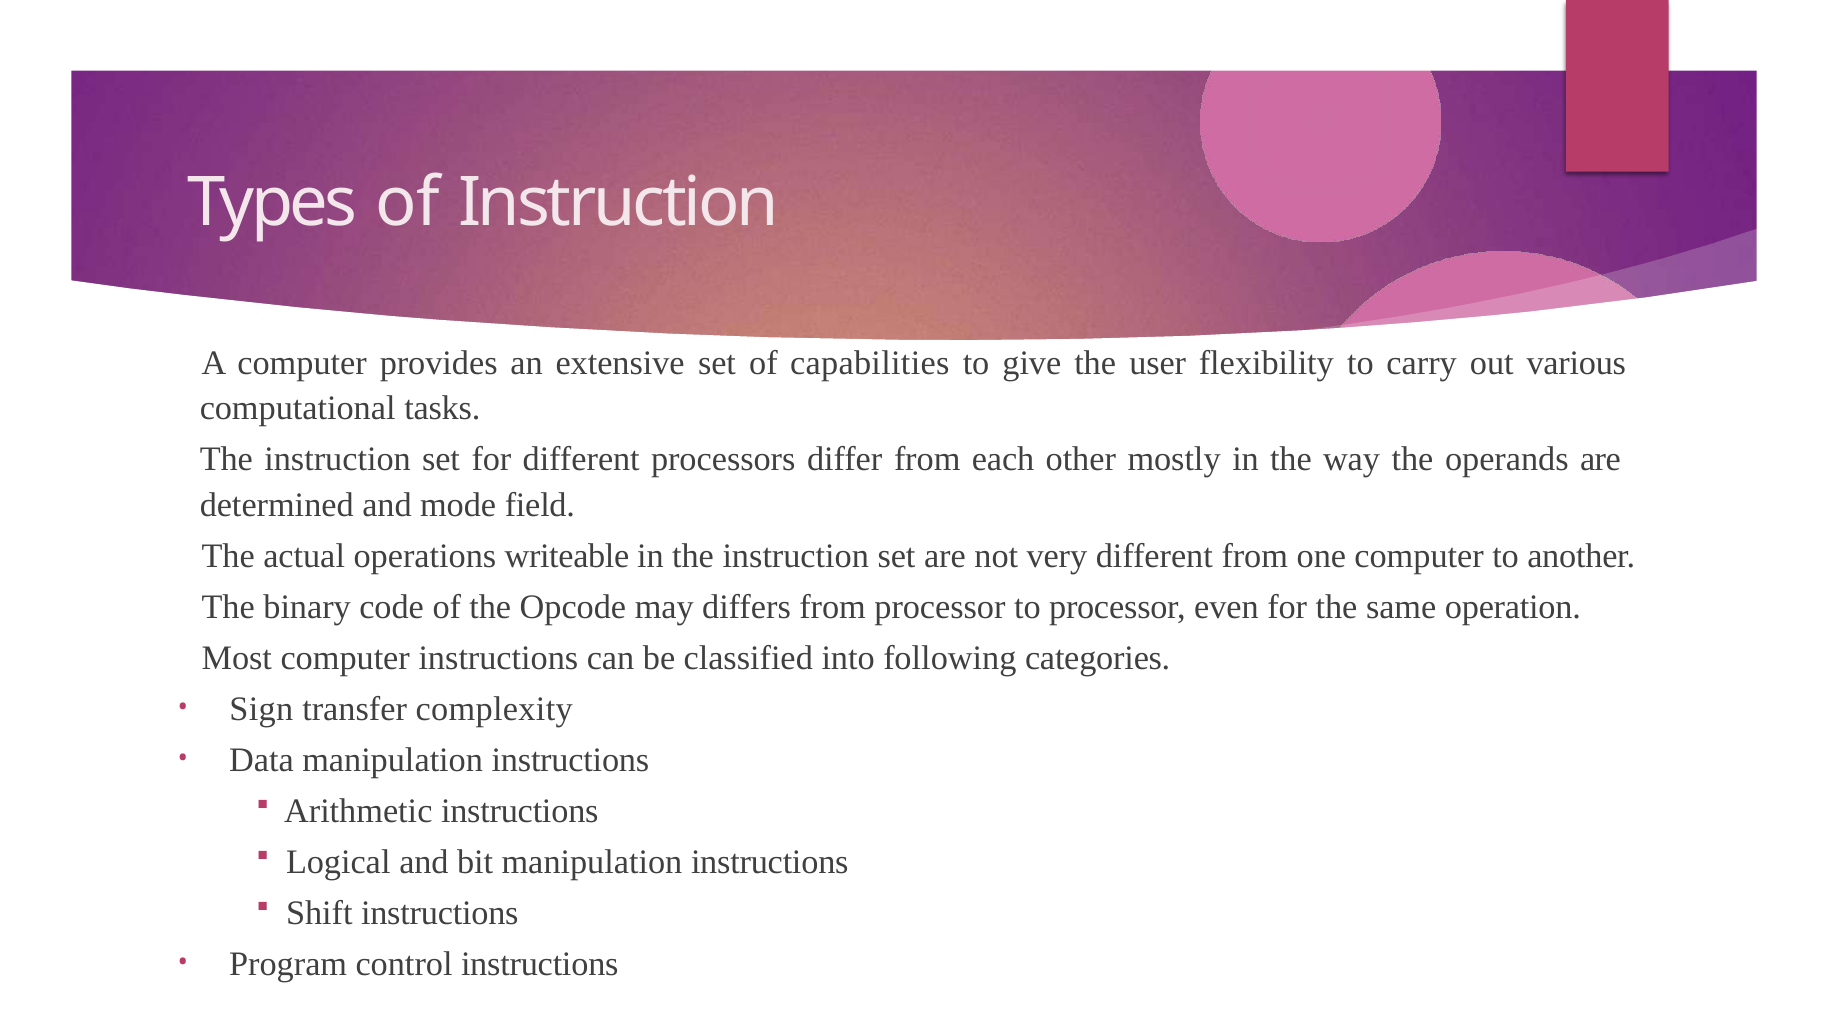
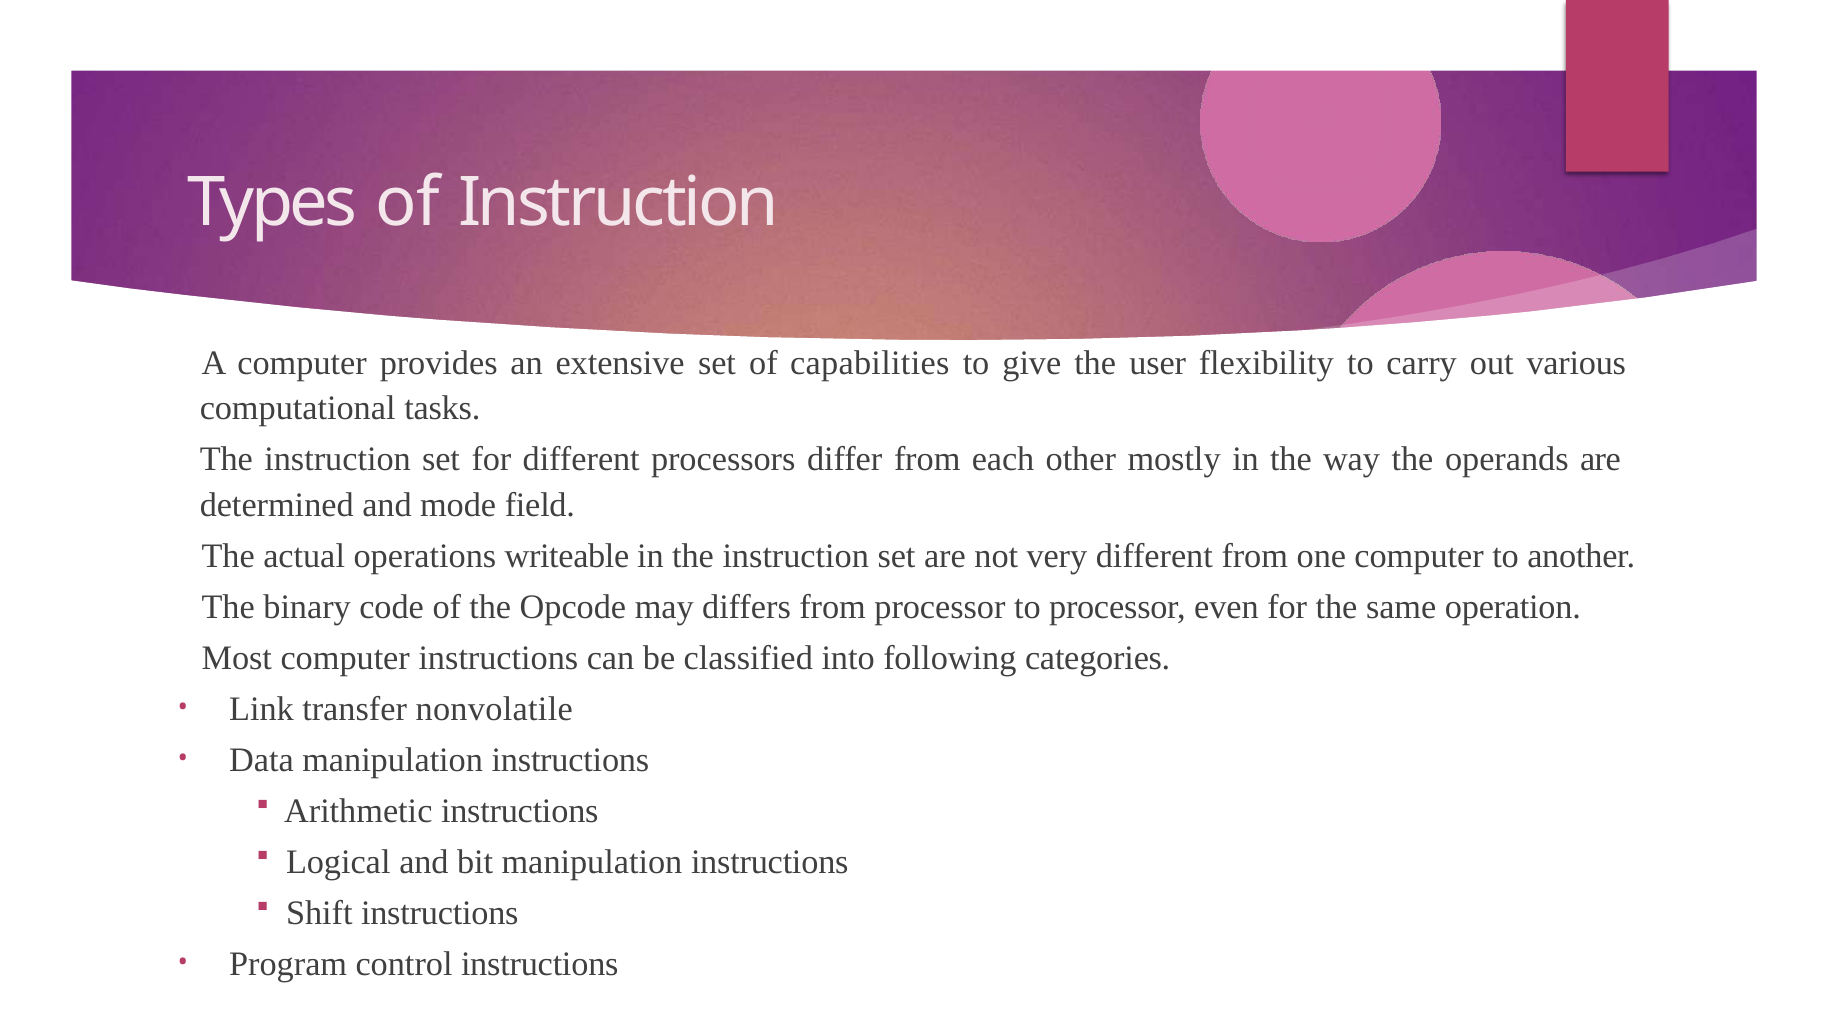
Sign: Sign -> Link (261, 709)
complexity: complexity -> nonvolatile (494, 709)
